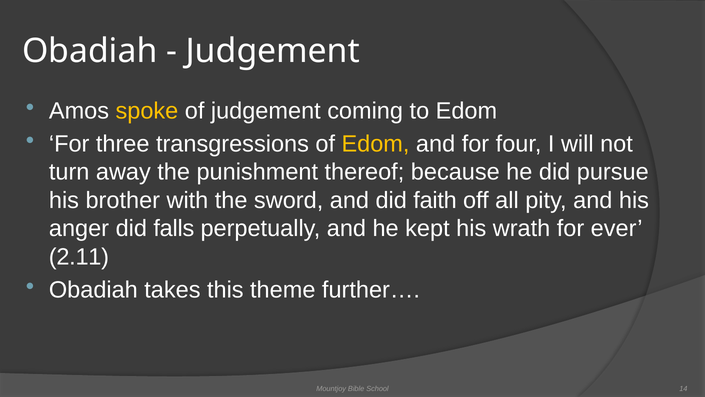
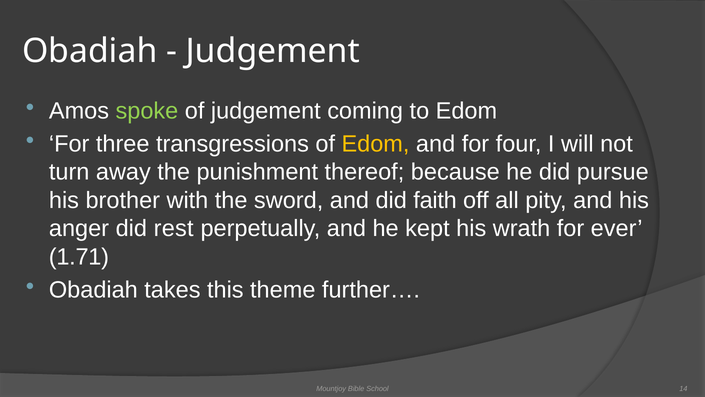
spoke colour: yellow -> light green (147, 111)
falls: falls -> rest (174, 228)
2.11: 2.11 -> 1.71 (79, 257)
